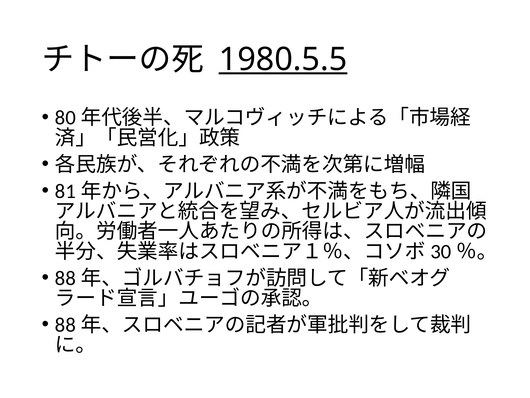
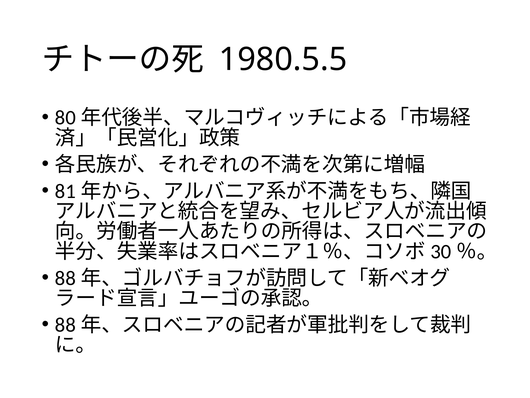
1980.5.5 underline: present -> none (283, 59)
